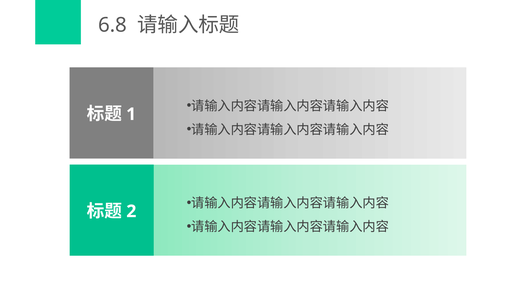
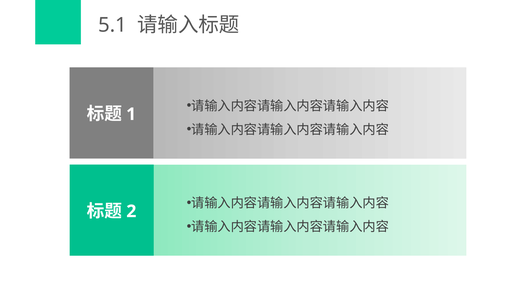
6.8: 6.8 -> 5.1 (112, 25)
